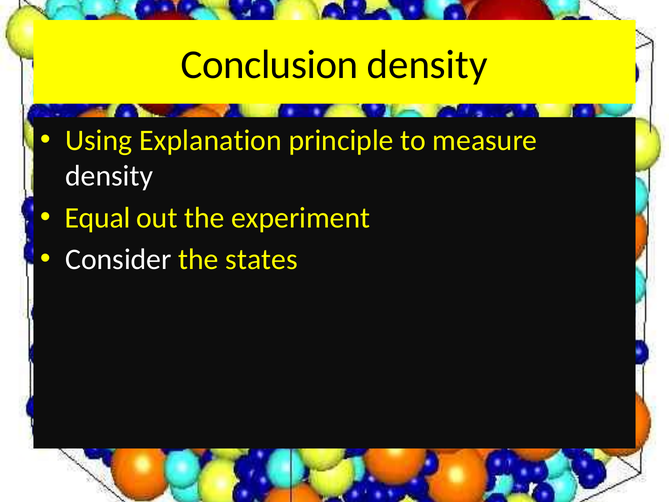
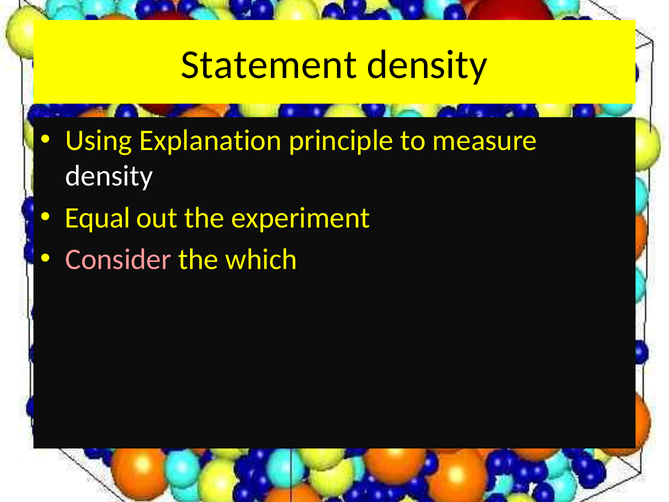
Conclusion: Conclusion -> Statement (269, 65)
Consider colour: white -> pink (118, 259)
states: states -> which (262, 259)
